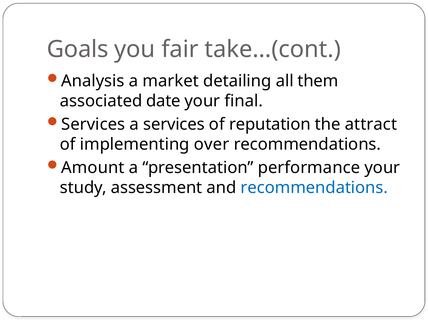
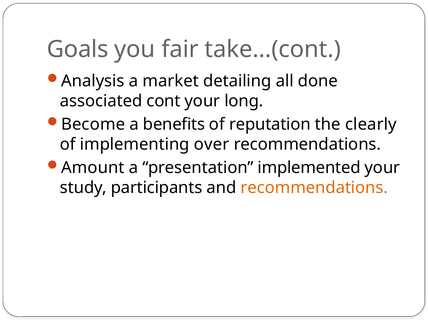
them: them -> done (318, 81)
date: date -> cont (163, 101)
final: final -> long (244, 101)
Services: Services -> Become (93, 124)
a services: services -> benefits (174, 124)
attract: attract -> clearly (371, 124)
performance: performance -> implemented (309, 168)
assessment: assessment -> participants (157, 188)
recommendations colour: blue -> orange (314, 188)
